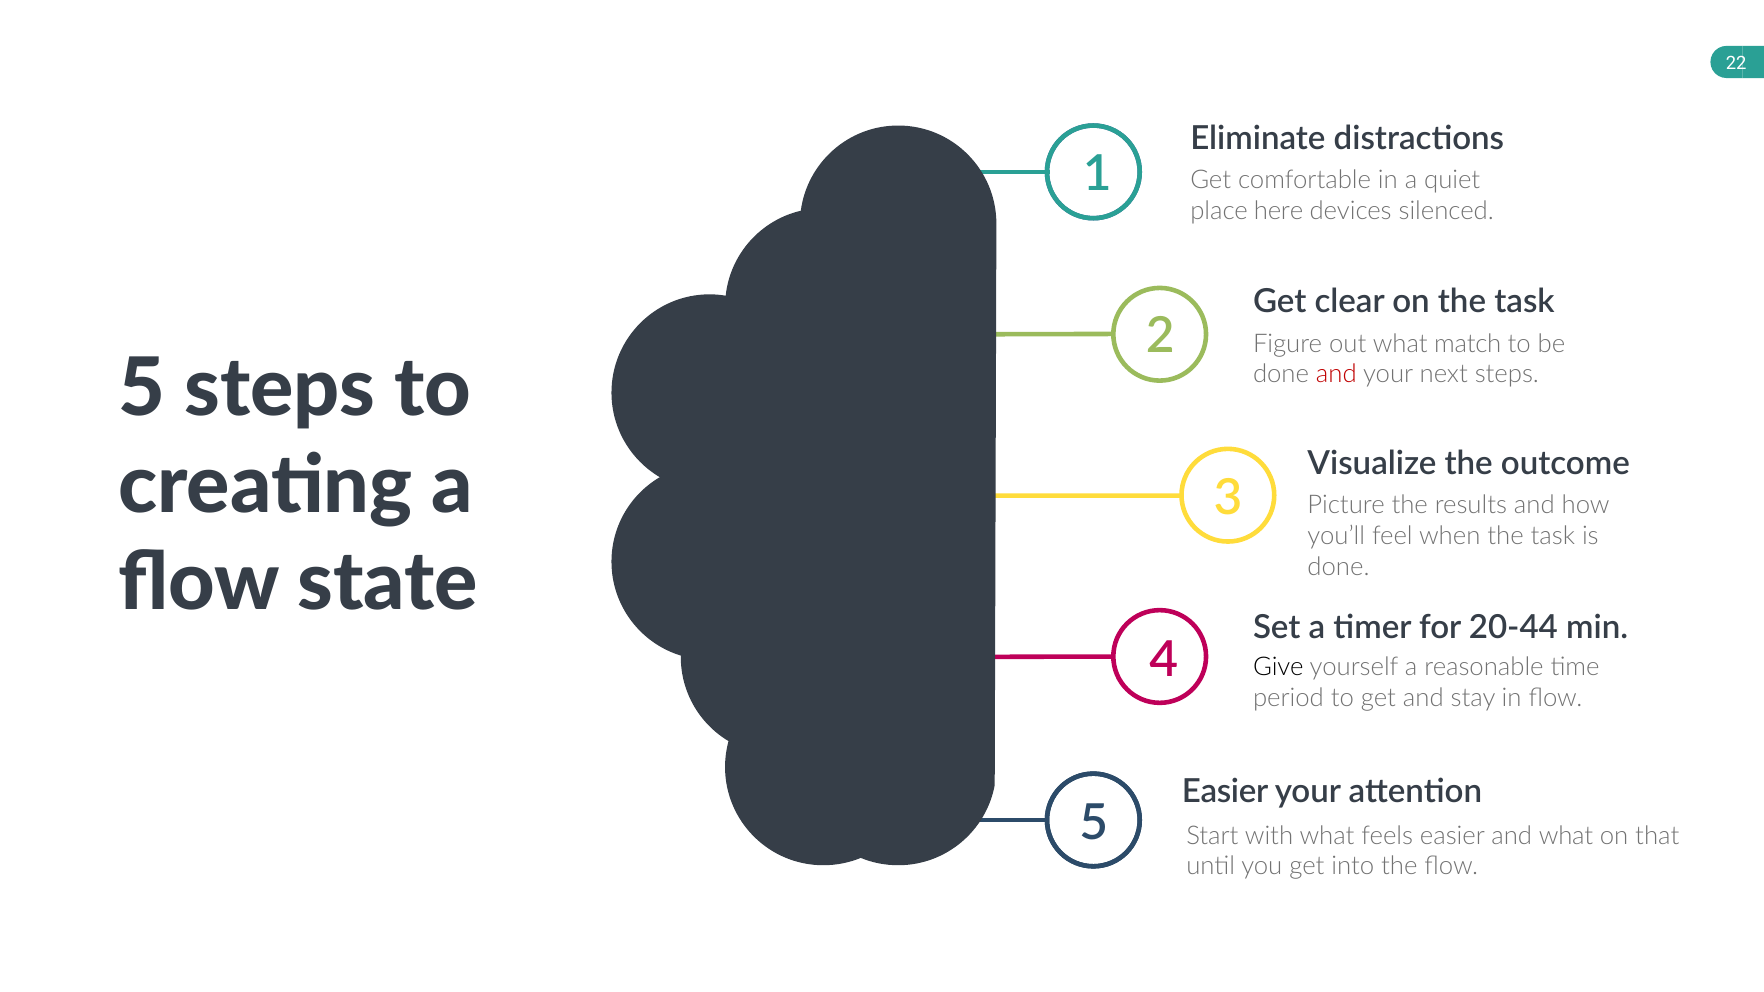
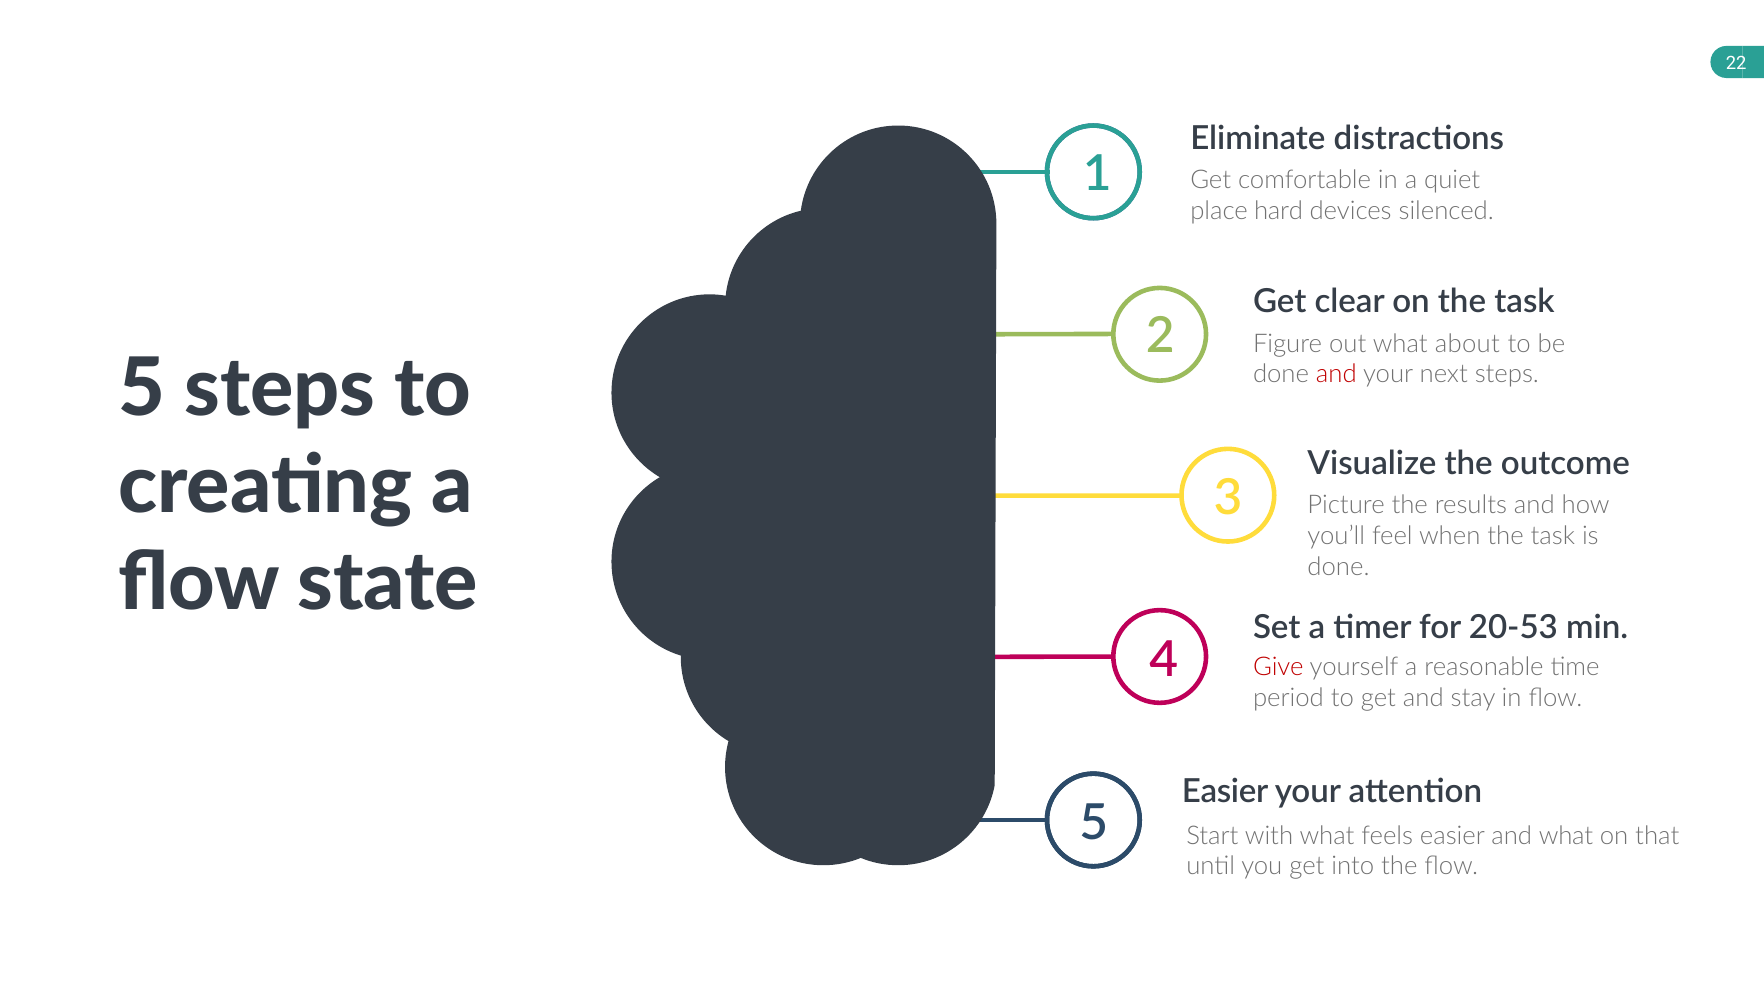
here: here -> hard (1279, 211)
match: match -> about (1467, 344)
20-44: 20-44 -> 20-53 (1513, 628)
Give colour: black -> red (1278, 668)
